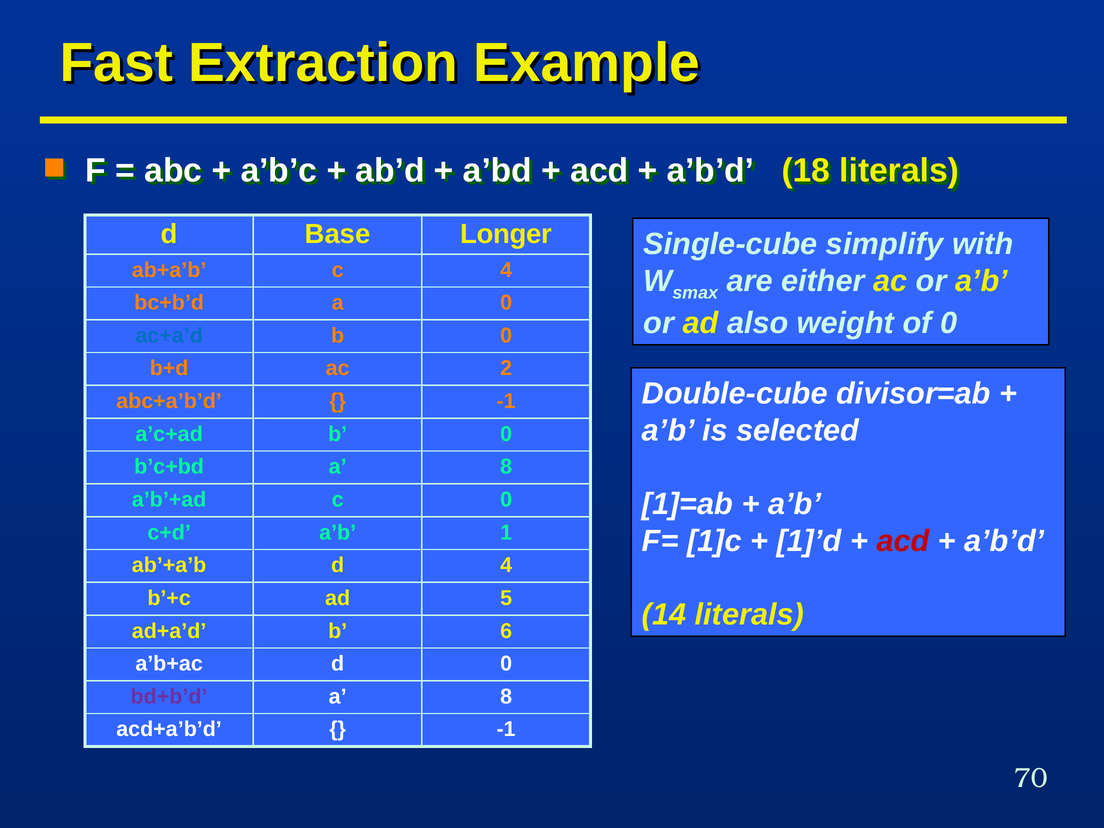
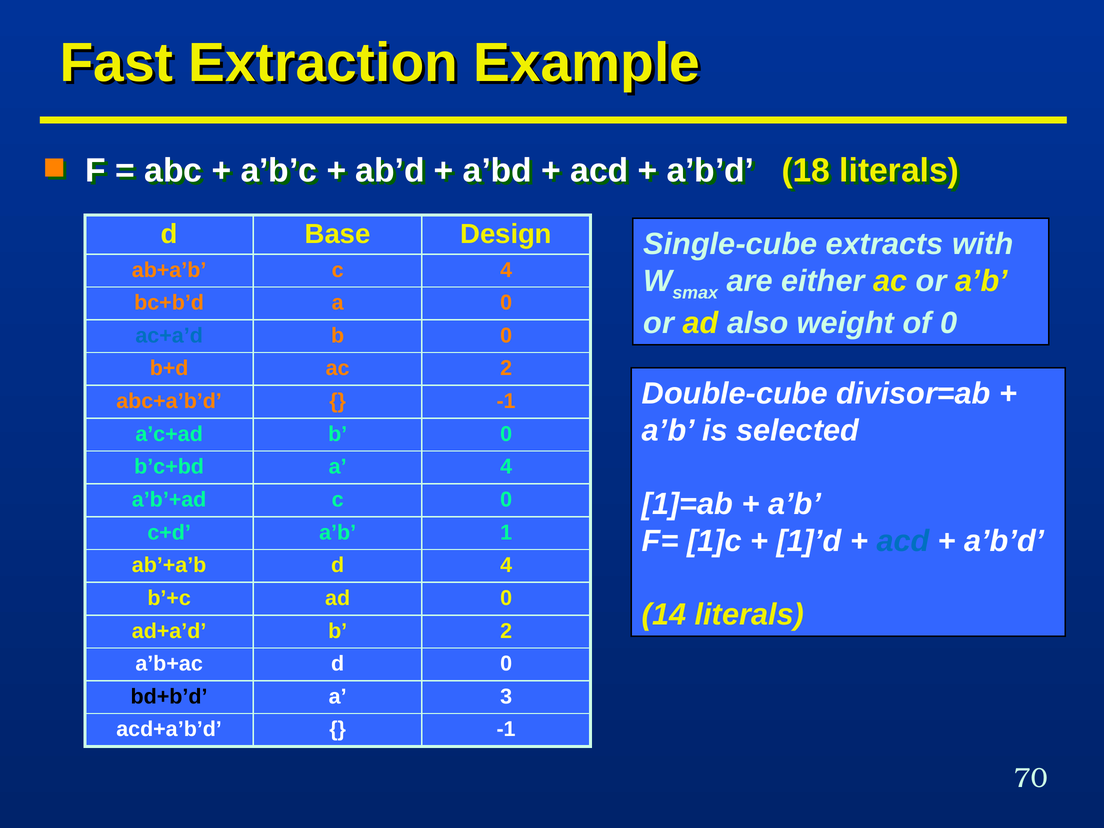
Longer: Longer -> Design (506, 234)
simplify: simplify -> extracts (885, 244)
b’c+bd a 8: 8 -> 4 (506, 467)
acd colour: red -> blue (903, 541)
ad 5: 5 -> 0 (506, 598)
b 6: 6 -> 2 (506, 631)
bd+b’d colour: purple -> black (169, 697)
8: 8 -> 3 (506, 697)
